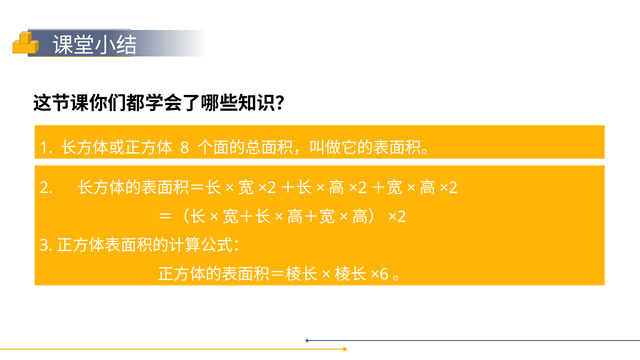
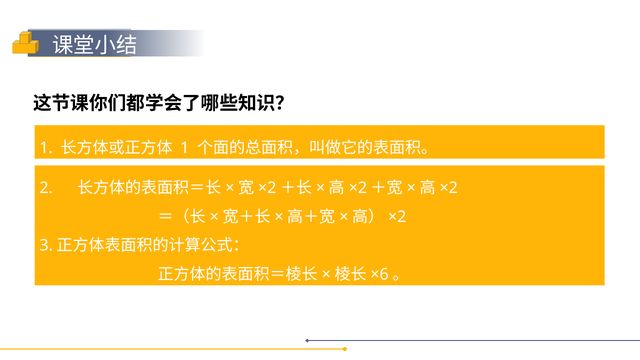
8: 8 -> 1 (185, 148)
